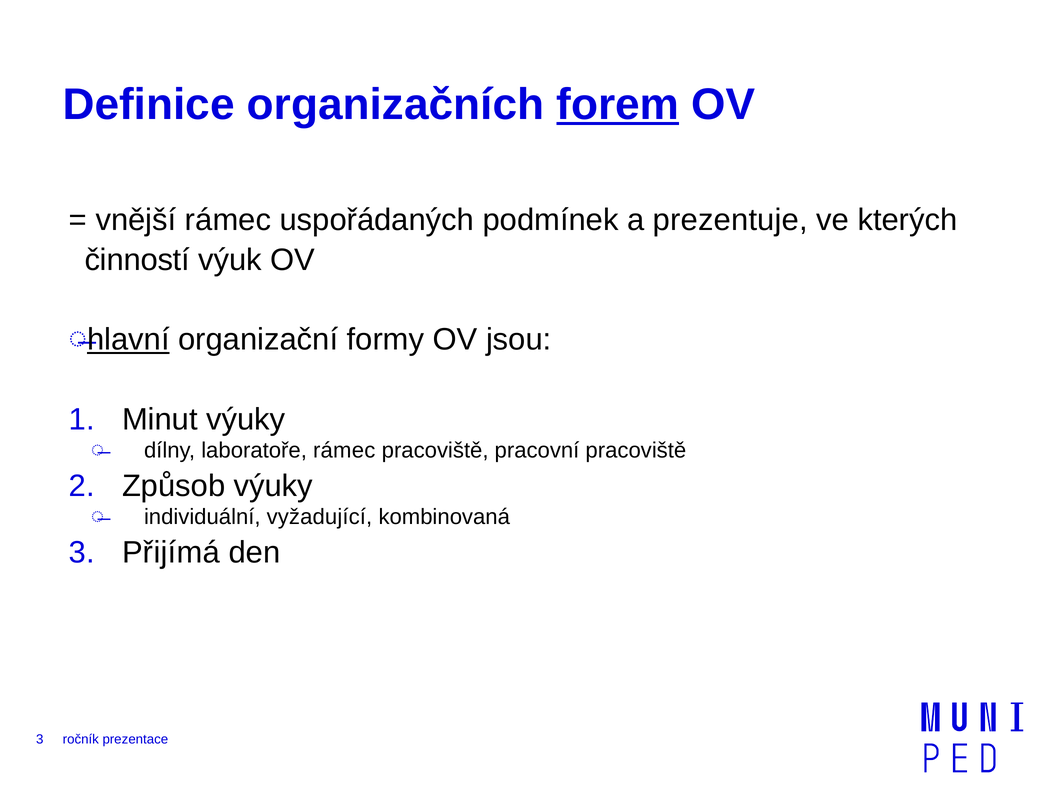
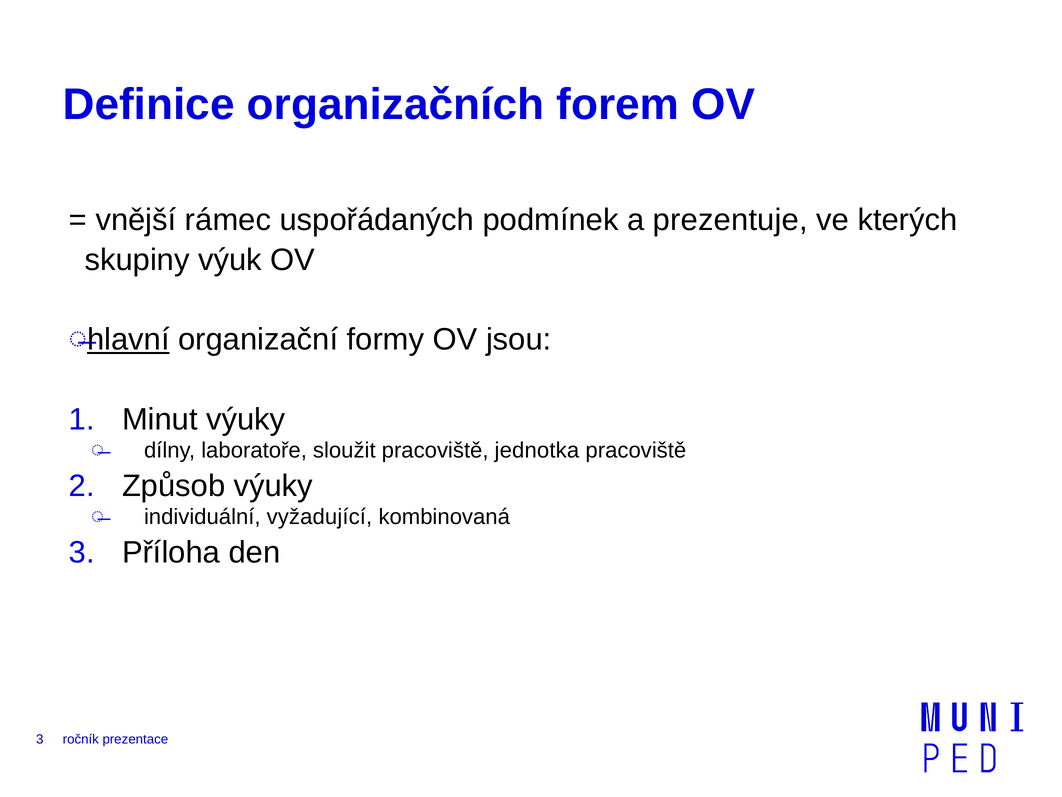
forem underline: present -> none (618, 104)
činností: činností -> skupiny (137, 260)
laboratoře rámec: rámec -> sloužit (344, 450)
pracovní: pracovní -> jednotka (537, 450)
Přijímá: Přijímá -> Příloha (171, 552)
